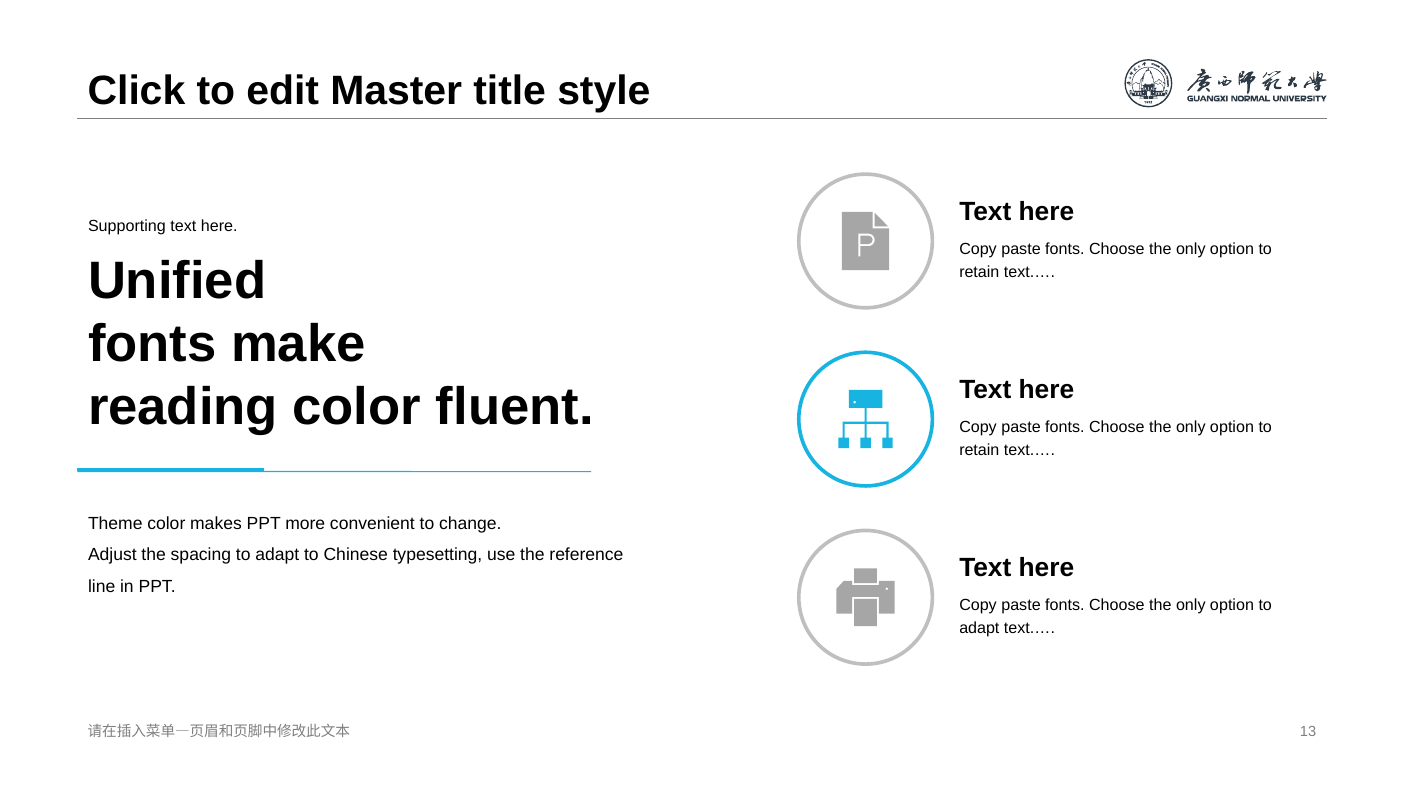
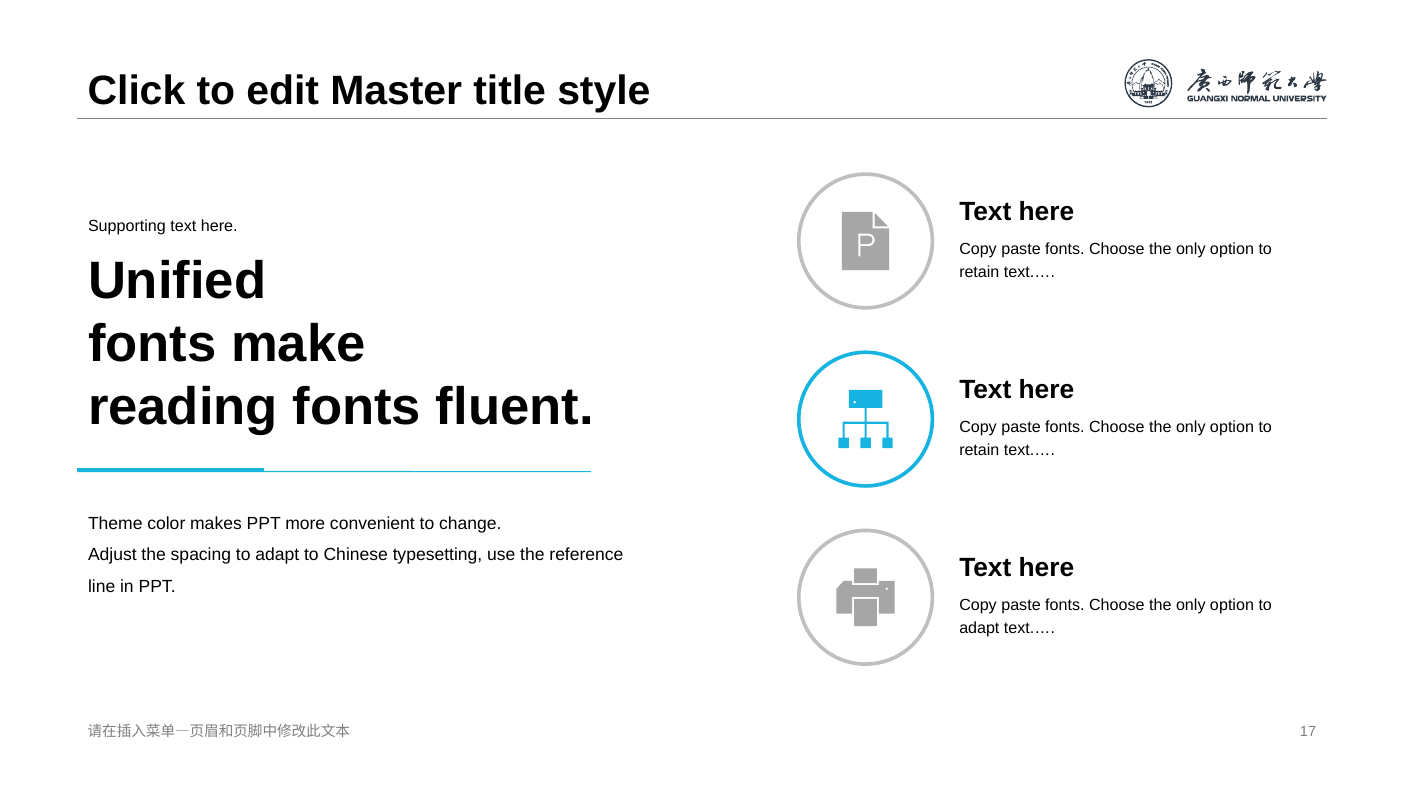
reading color: color -> fonts (357, 407)
13: 13 -> 17 (1308, 732)
